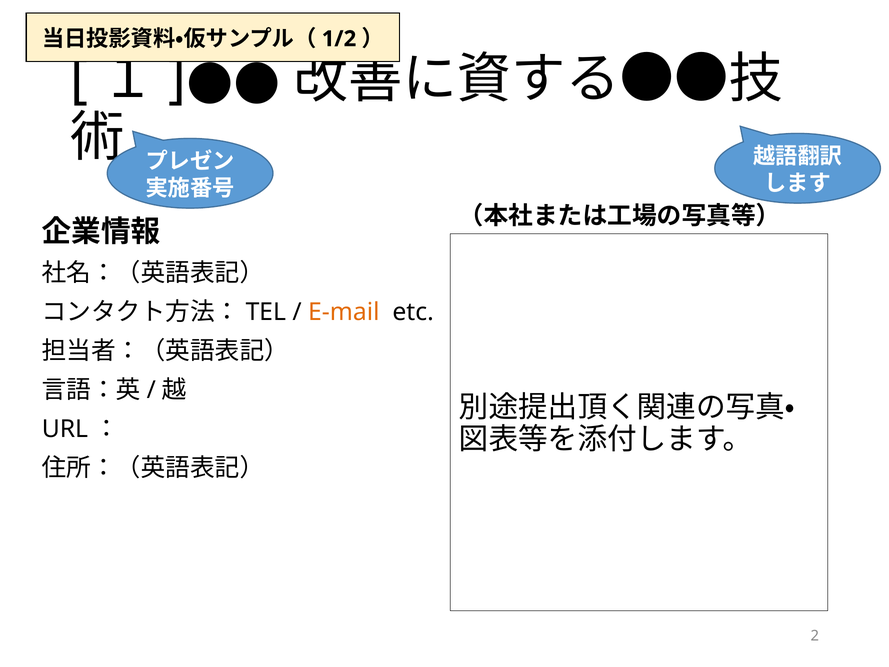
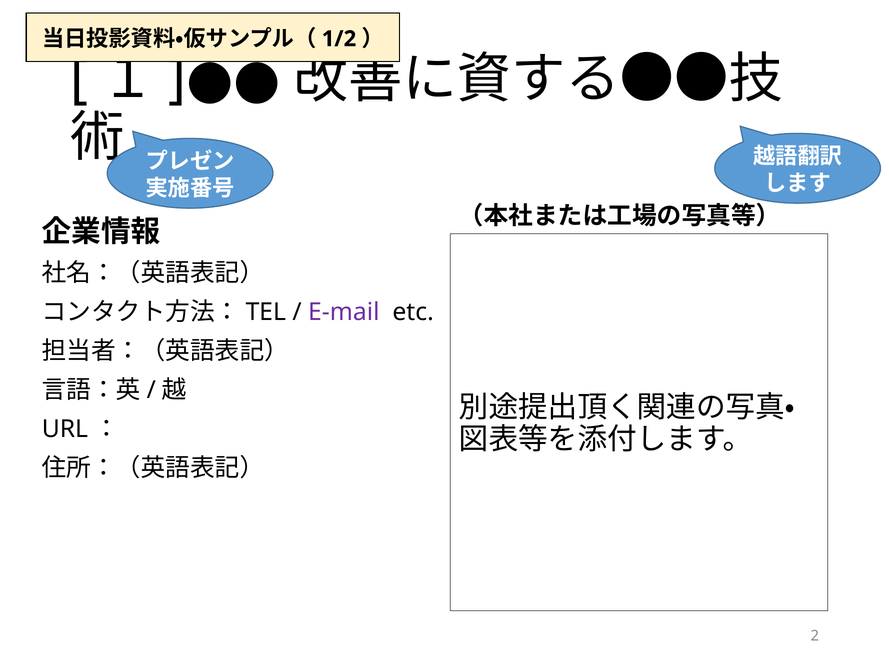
E-mail colour: orange -> purple (344, 312)
